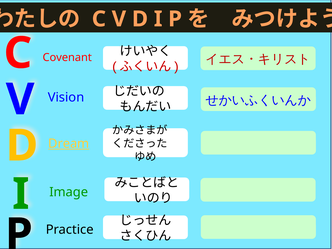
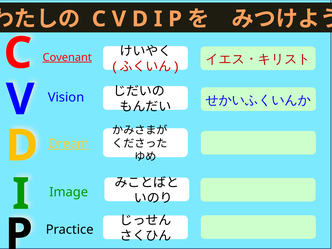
Covenant underline: none -> present (67, 57)
